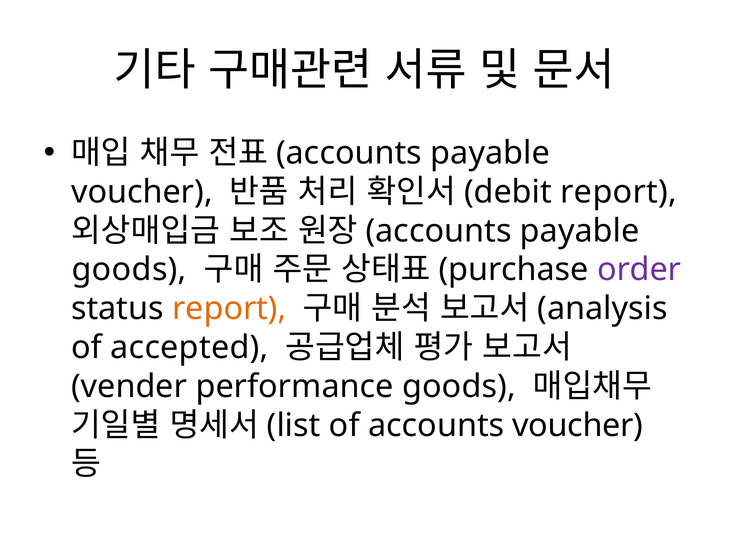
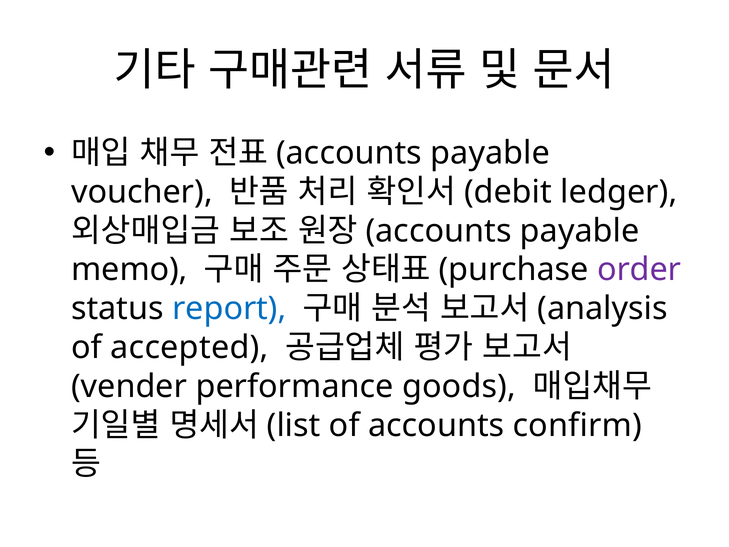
report: report -> ledger (619, 192)
goods: goods -> memo (129, 270)
report colour: orange -> blue (229, 308)
accounts voucher: voucher -> confirm (577, 425)
